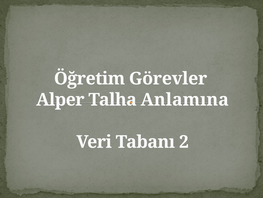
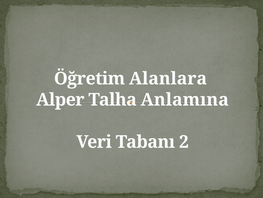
Görevler: Görevler -> Alanlara (168, 78)
